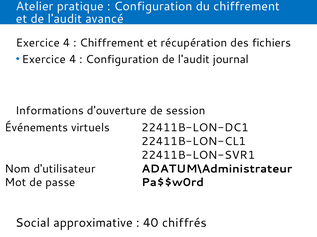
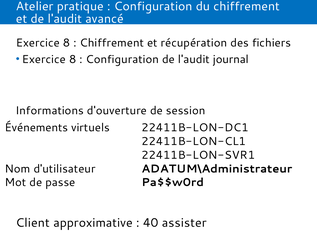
4: 4 -> 8 (67, 43)
4: 4 -> 8 (73, 59)
Social: Social -> Client (33, 223)
chiffrés: chiffrés -> assister (184, 223)
